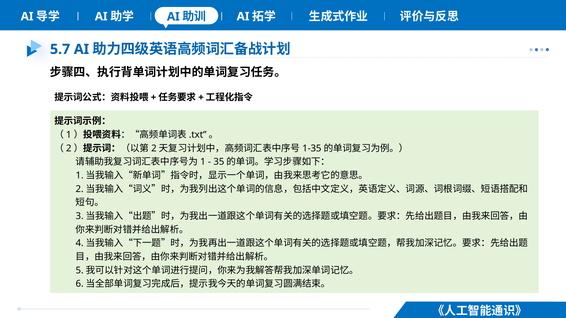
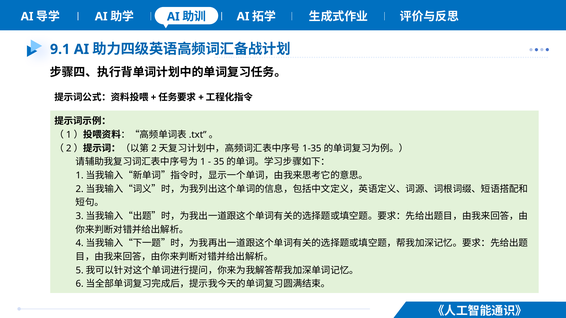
5.7: 5.7 -> 9.1 (60, 49)
